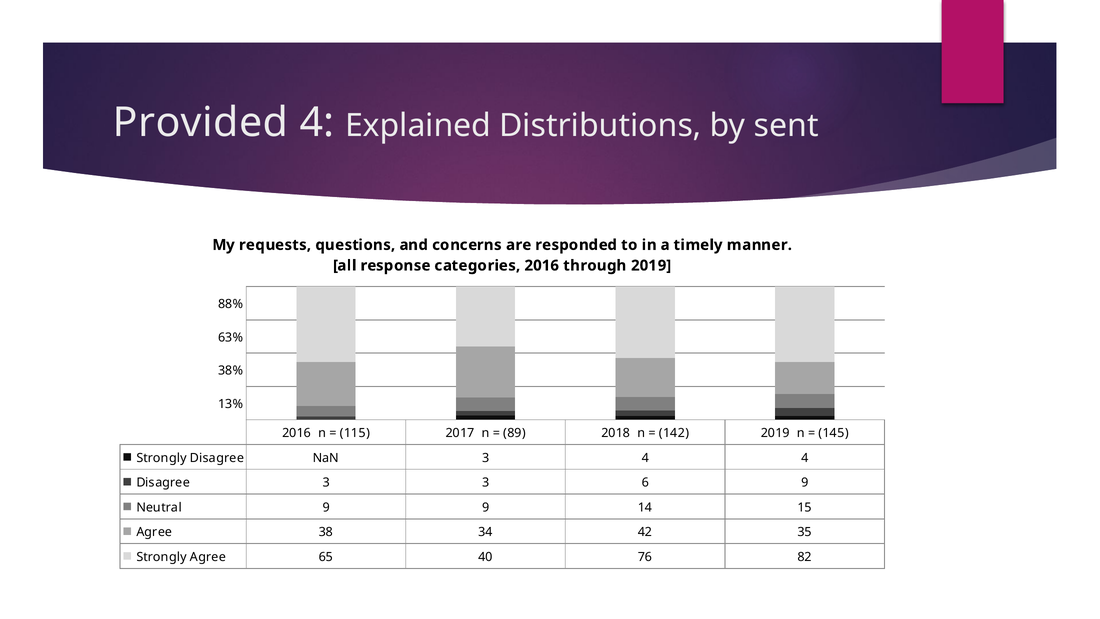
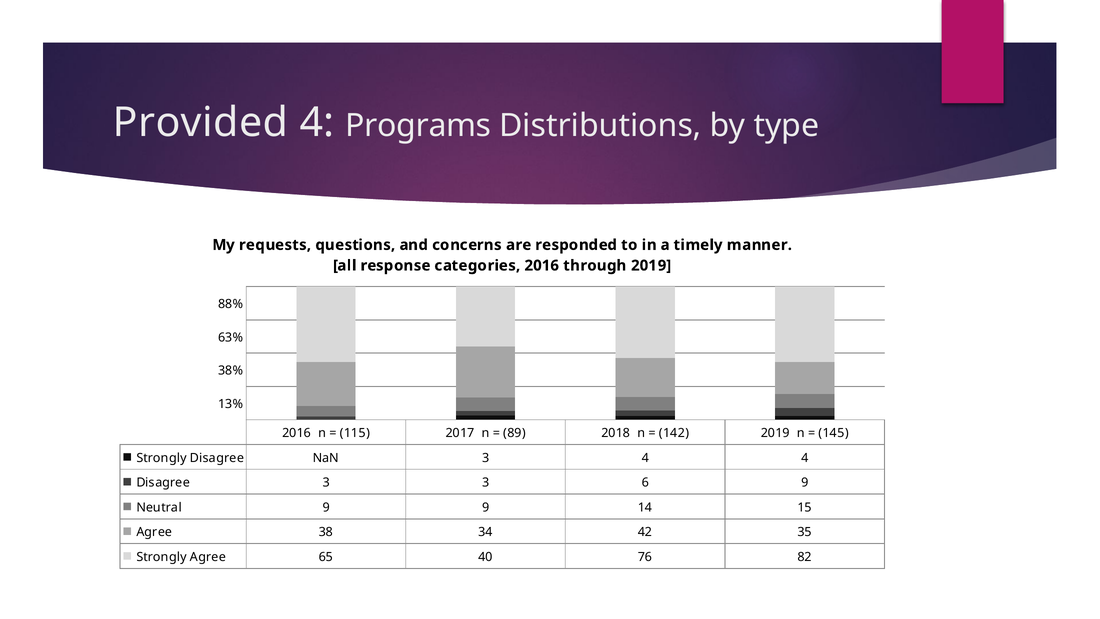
Explained: Explained -> Programs (418, 126)
sent: sent -> type (786, 126)
